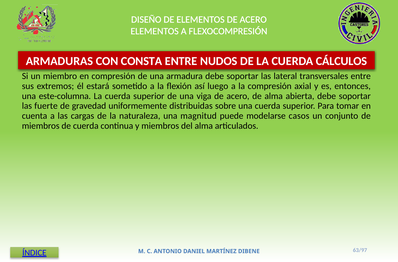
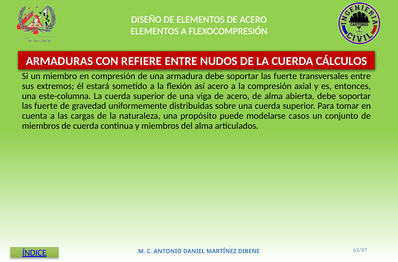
CONSTA: CONSTA -> REFIERE (141, 61)
lateral: lateral -> fuerte (285, 76)
así luego: luego -> acero (218, 86)
magnitud: magnitud -> propósito (199, 116)
